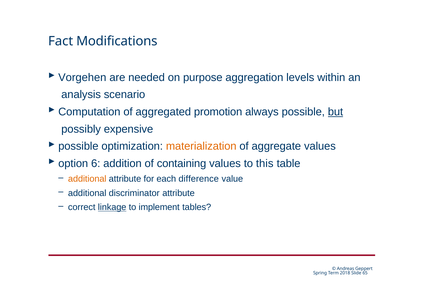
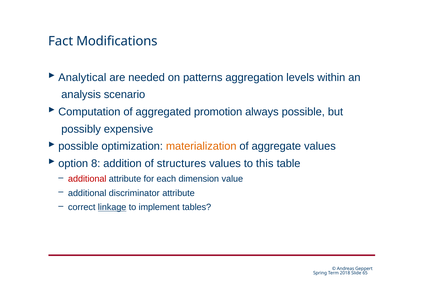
Vorgehen: Vorgehen -> Analytical (82, 77)
purpose: purpose -> patterns (203, 77)
but underline: present -> none (335, 112)
6: 6 -> 8 (96, 163)
containing: containing -> structures (181, 163)
additional colour: orange -> red (87, 179)
difference: difference -> dimension (199, 179)
